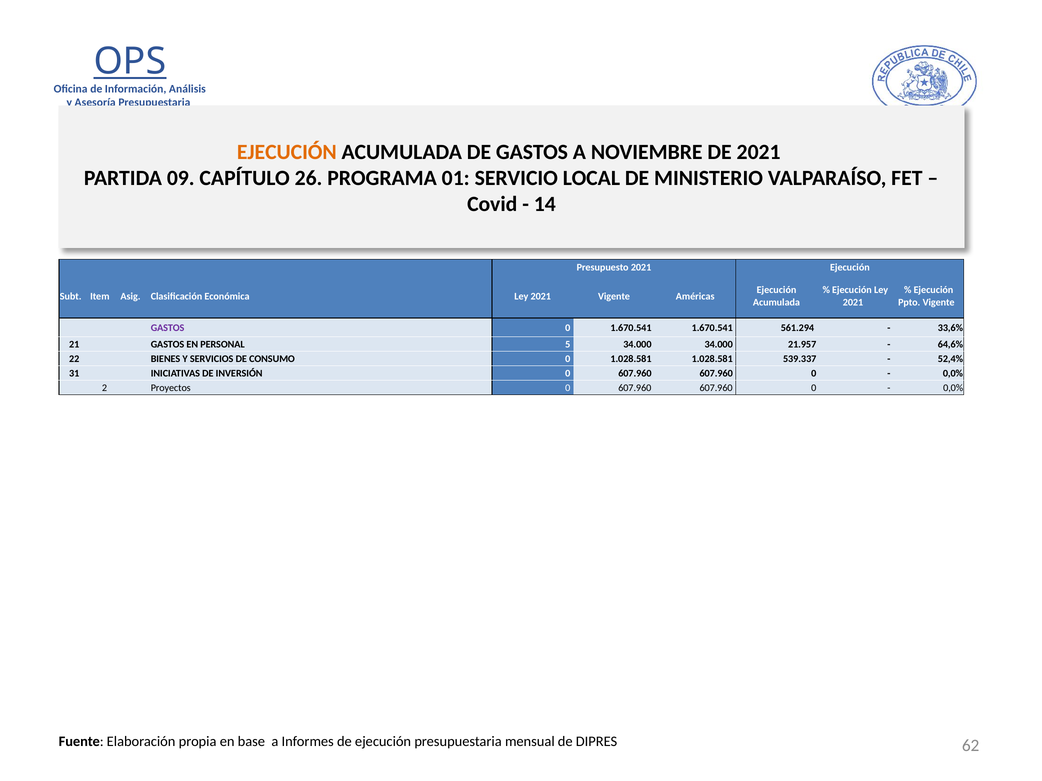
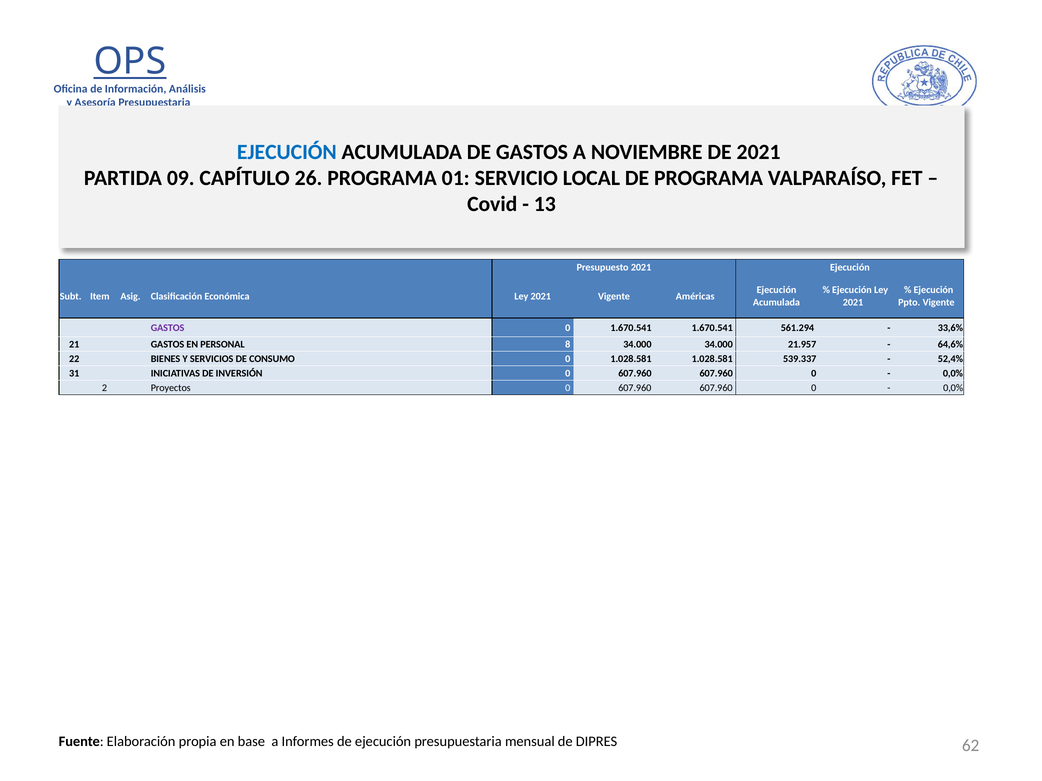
EJECUCIÓN colour: orange -> blue (287, 152)
DE MINISTERIO: MINISTERIO -> PROGRAMA (709, 178)
14: 14 -> 13 (545, 204)
5: 5 -> 8 (568, 345)
